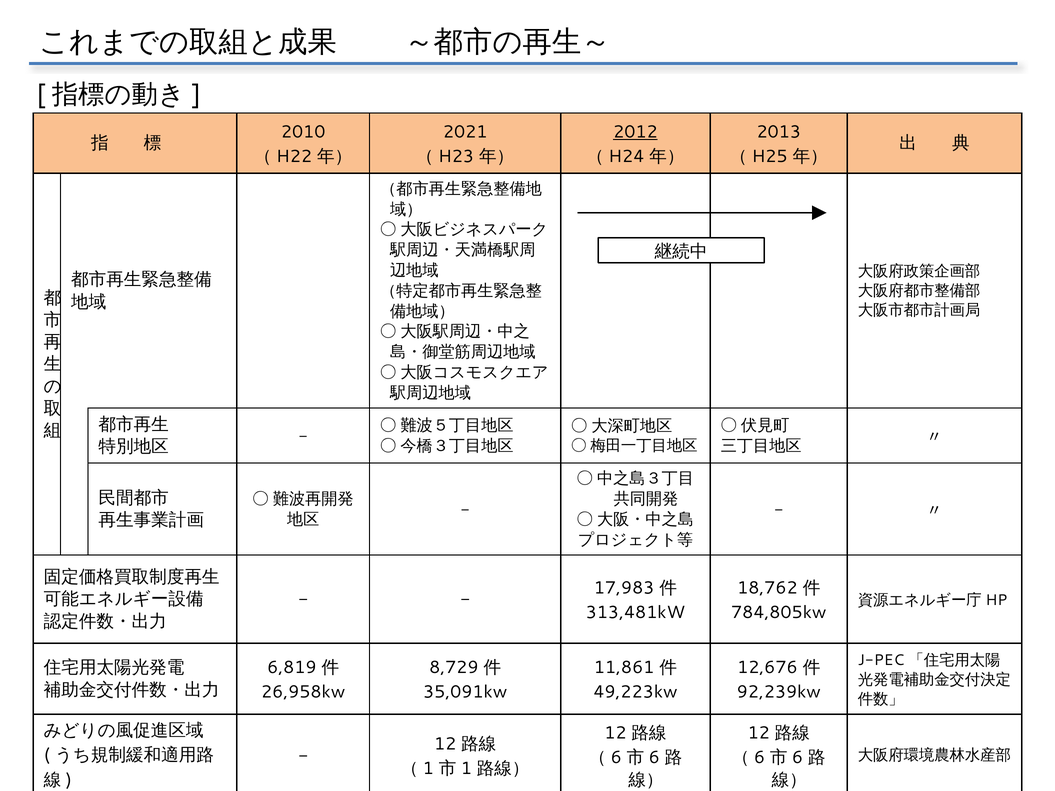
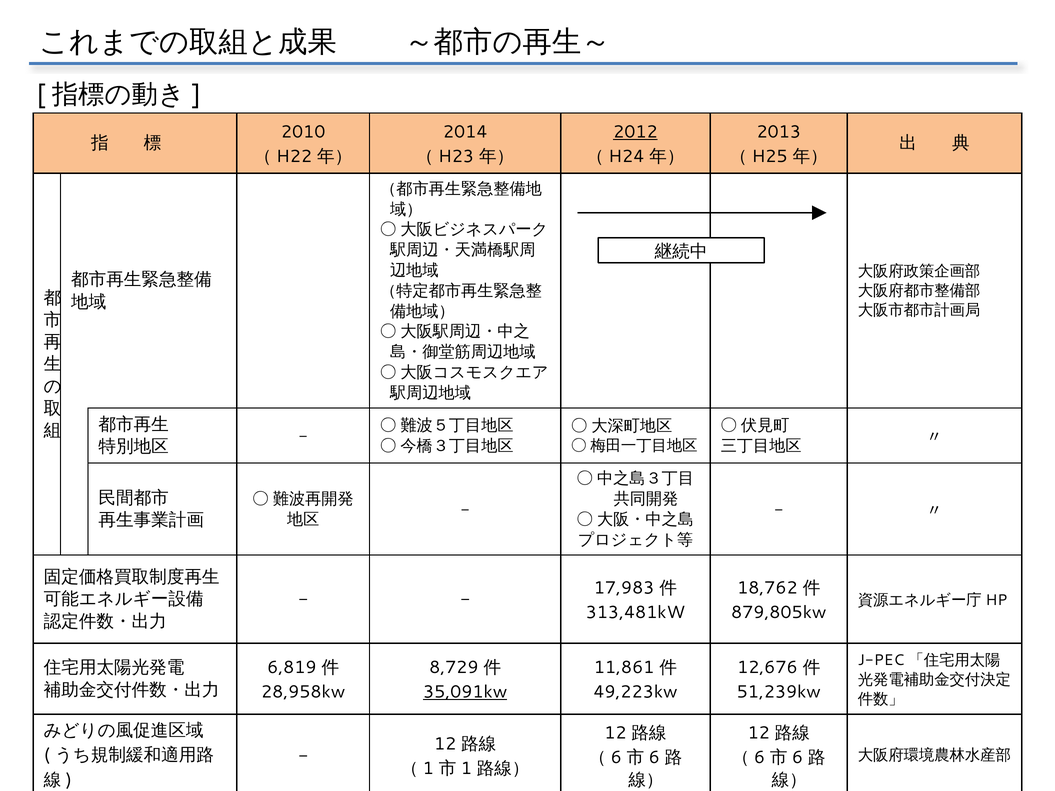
2021: 2021 -> 2014 (465, 132)
784,805kw: 784,805kw -> 879,805kw (779, 613)
26,958kw: 26,958kw -> 28,958kw (303, 692)
35,091kw underline: none -> present (465, 692)
92,239kw: 92,239kw -> 51,239kw (779, 692)
